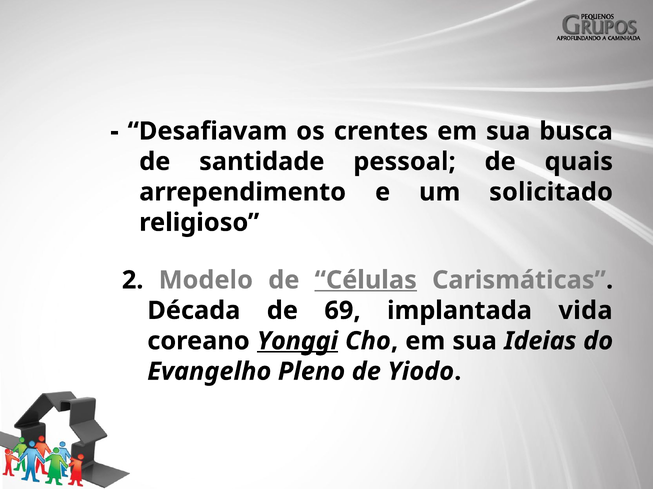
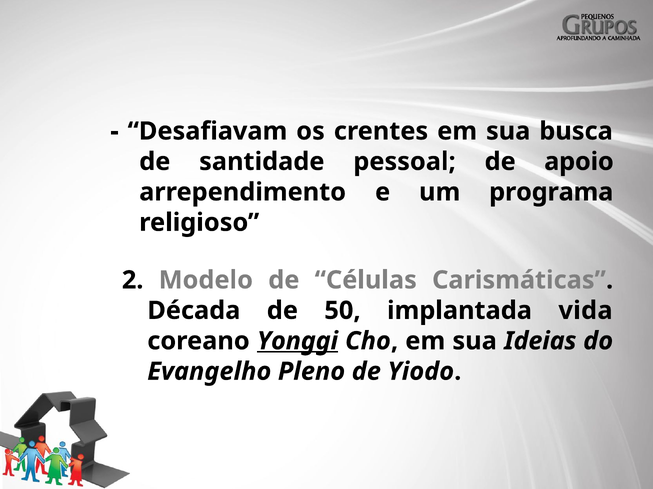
quais: quais -> apoio (579, 162)
solicitado: solicitado -> programa (551, 192)
Células underline: present -> none (366, 281)
69: 69 -> 50 (342, 311)
